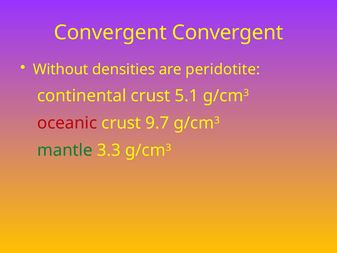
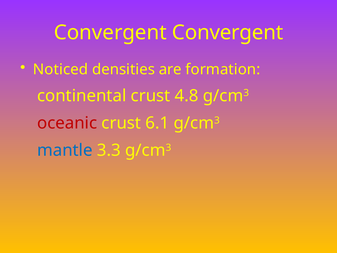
Without: Without -> Noticed (60, 69)
peridotite: peridotite -> formation (223, 69)
5.1: 5.1 -> 4.8 (187, 96)
9.7: 9.7 -> 6.1 (157, 123)
mantle colour: green -> blue (65, 150)
